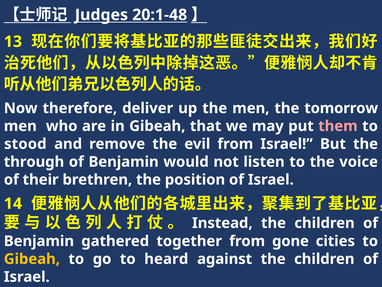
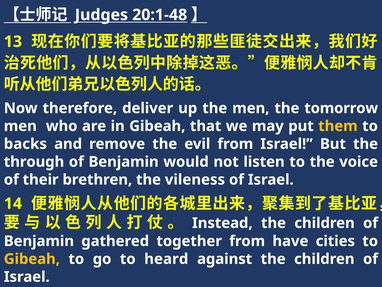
them colour: pink -> yellow (338, 126)
stood: stood -> backs (25, 144)
position: position -> vileness (195, 179)
gone: gone -> have (290, 241)
